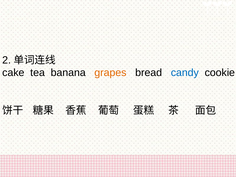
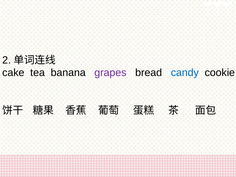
grapes colour: orange -> purple (111, 73)
